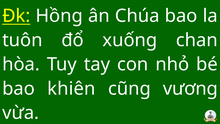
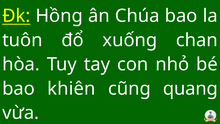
vương: vương -> quang (190, 88)
